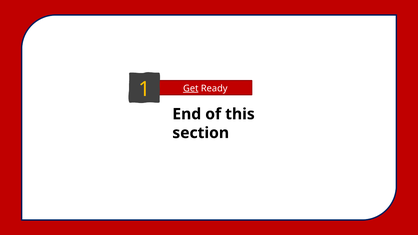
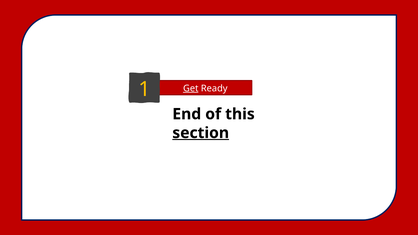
section underline: none -> present (201, 133)
